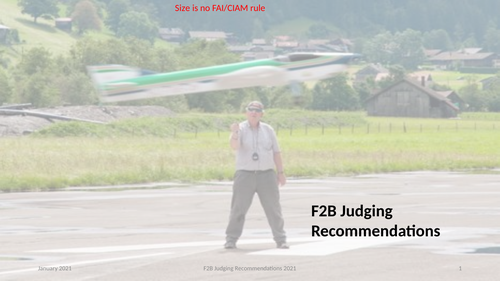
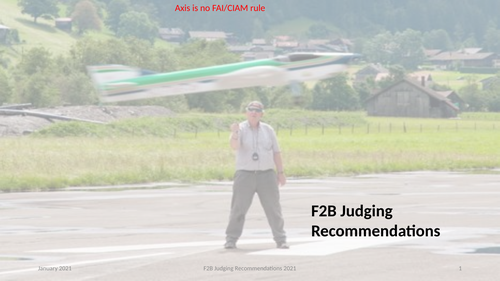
Size: Size -> Axis (183, 8)
